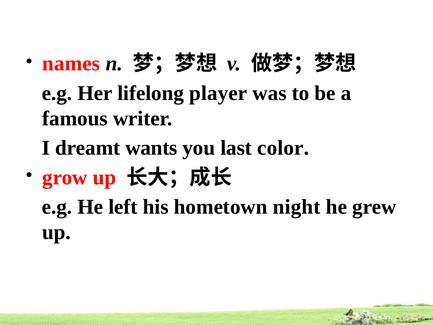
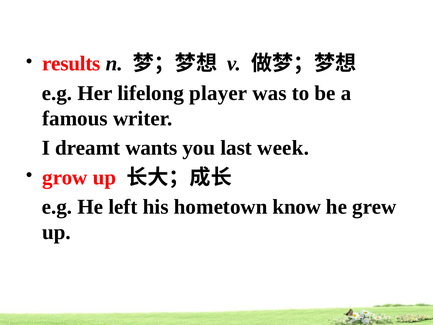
names: names -> results (71, 64)
color: color -> week (283, 148)
night: night -> know (297, 207)
